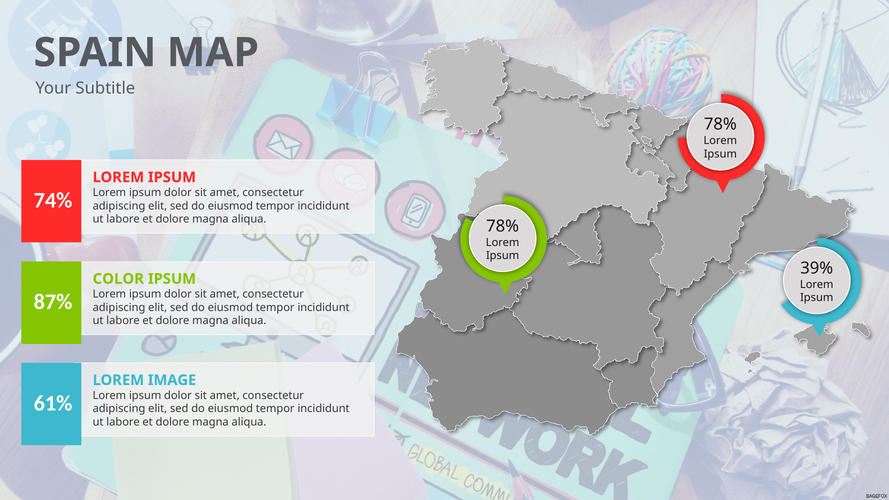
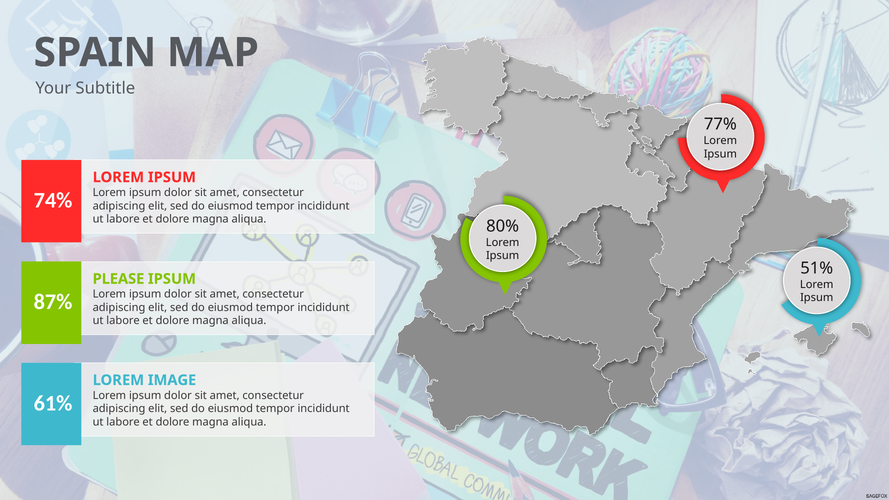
78%: 78% -> 77% (720, 124)
78%: 78% -> 80% (503, 226)
39%: 39% -> 51% (817, 268)
COLOR: COLOR -> PLEASE (118, 279)
